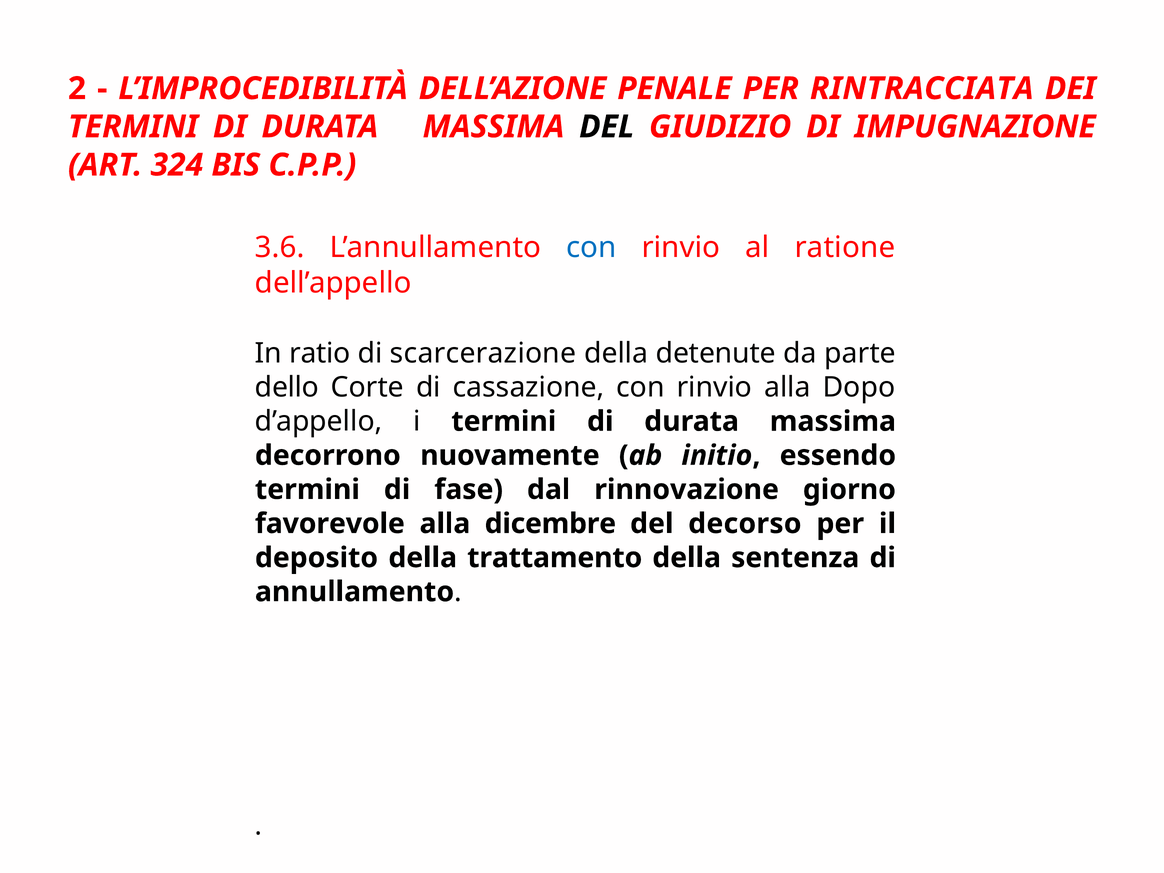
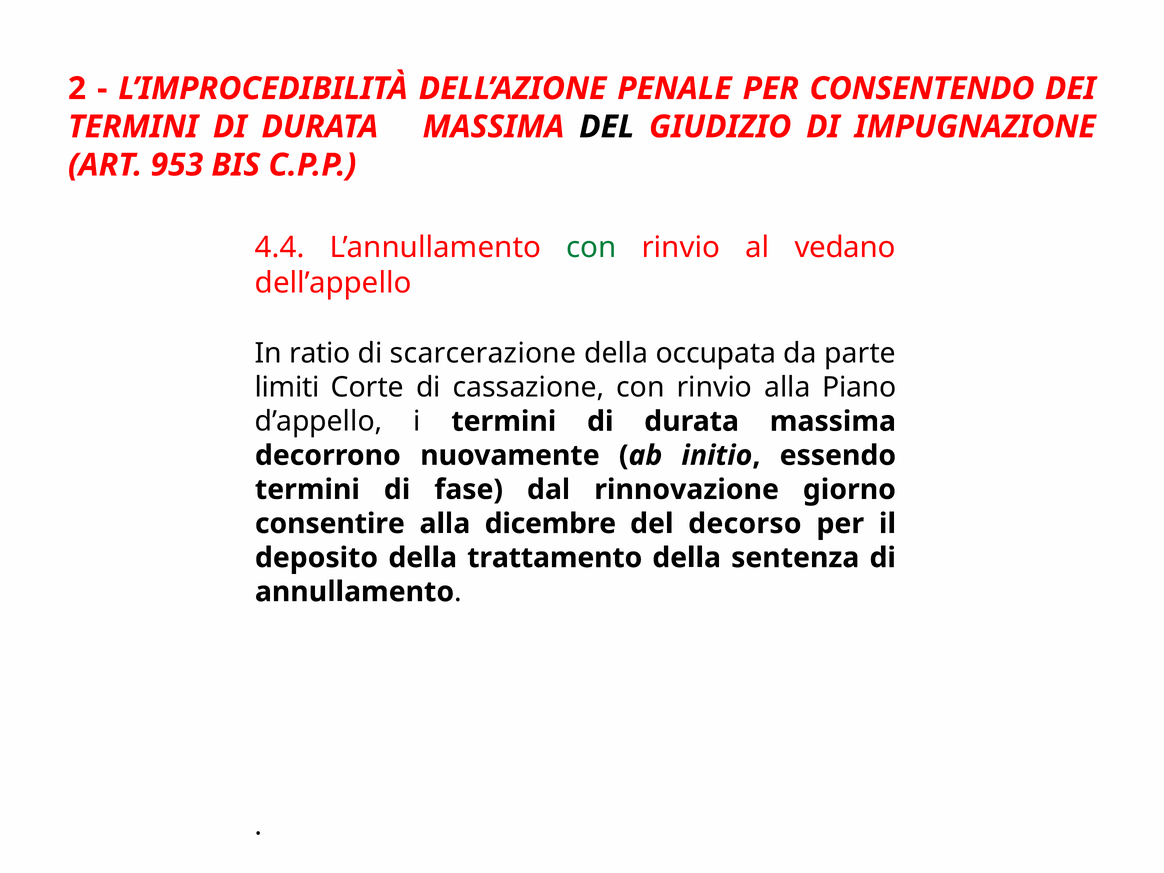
RINTRACCIATA: RINTRACCIATA -> CONSENTENDO (922, 89)
324: 324 -> 953 (177, 165)
3.6: 3.6 -> 4.4 (280, 248)
con colour: blue -> green (591, 248)
ratione: ratione -> vedano (845, 248)
detenute: detenute -> occupata (716, 353)
dello: dello -> limiti (287, 387)
Dopo: Dopo -> Piano (859, 387)
favorevole: favorevole -> consentire (330, 524)
